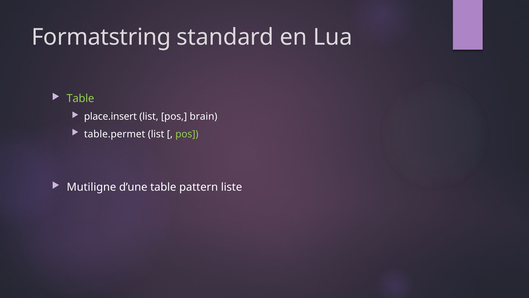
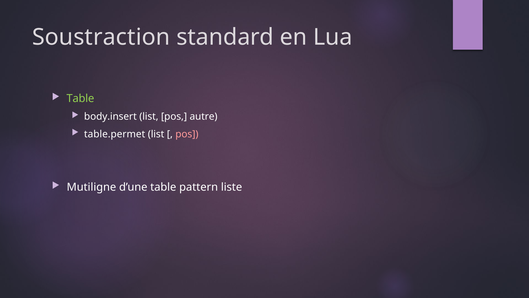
Formatstring: Formatstring -> Soustraction (101, 37)
place.insert: place.insert -> body.insert (110, 116)
brain: brain -> autre (204, 116)
pos colour: light green -> pink (187, 134)
